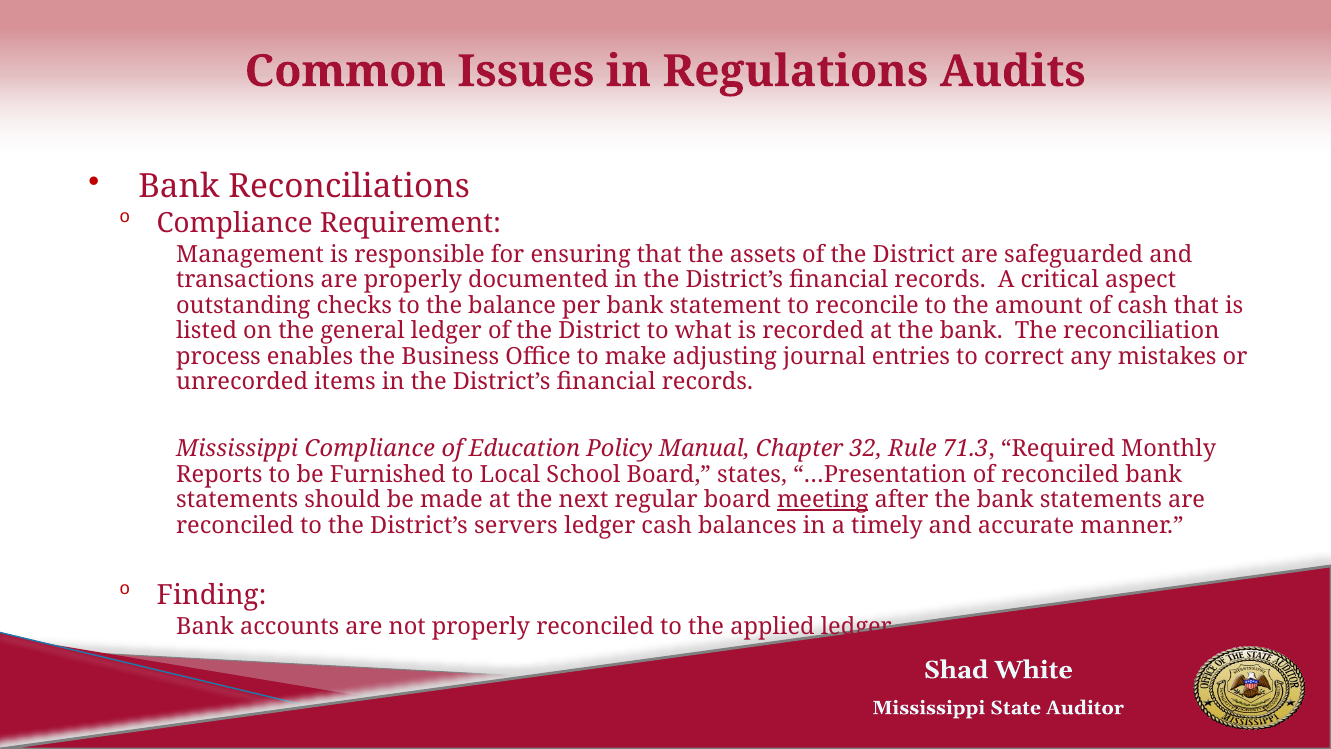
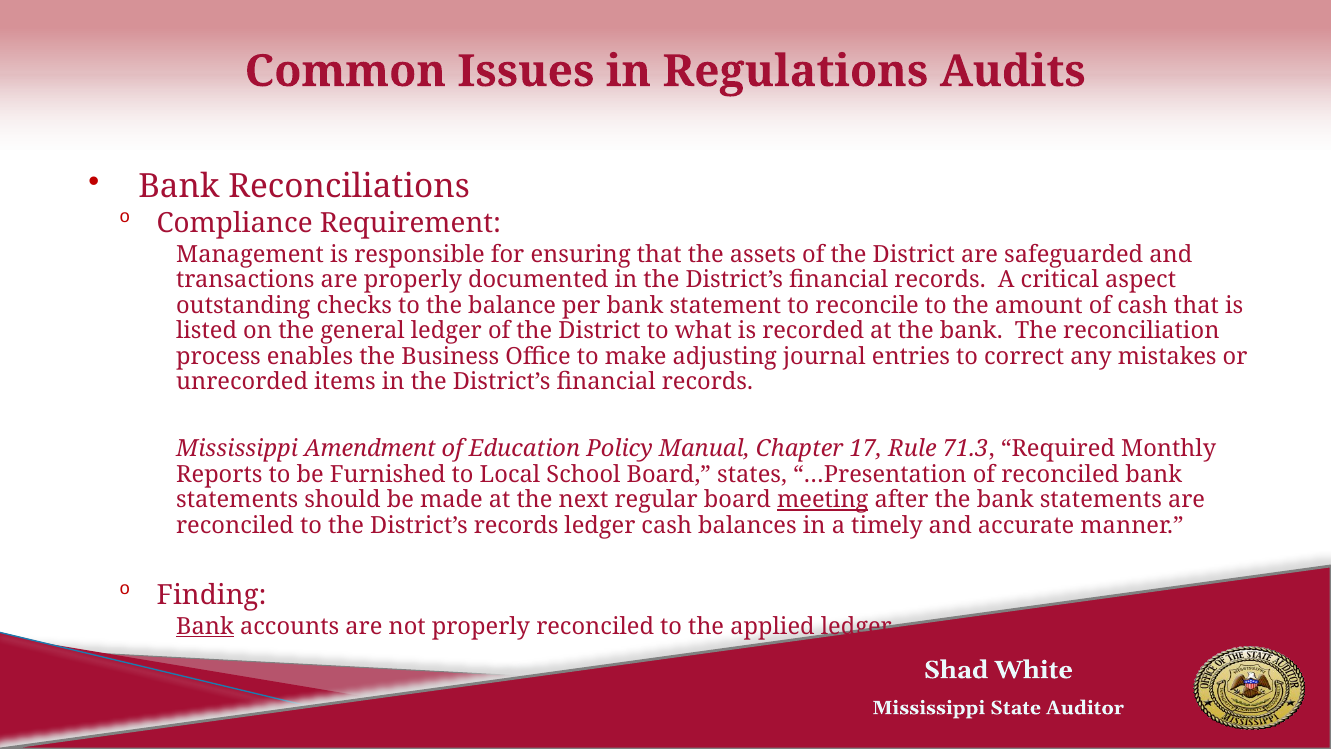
Mississippi Compliance: Compliance -> Amendment (370, 449)
32: 32 -> 17 (866, 449)
District’s servers: servers -> records (516, 525)
Bank underline: none -> present (205, 626)
